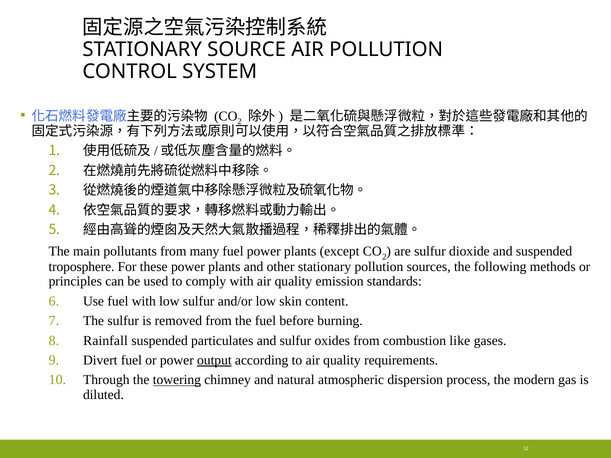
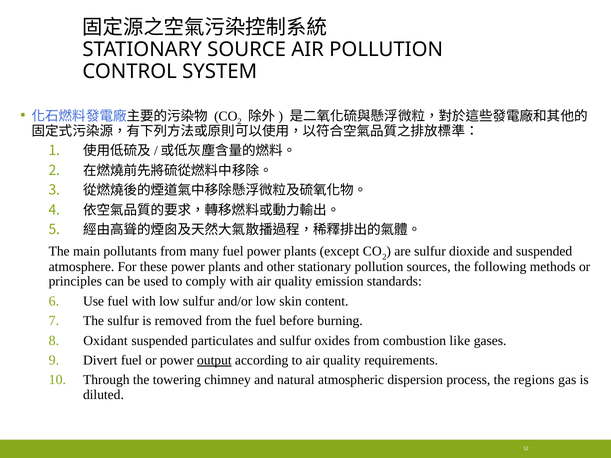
troposphere: troposphere -> atmosphere (81, 267)
Rainfall: Rainfall -> Oxidant (105, 341)
towering underline: present -> none (177, 380)
modern: modern -> regions (534, 380)
